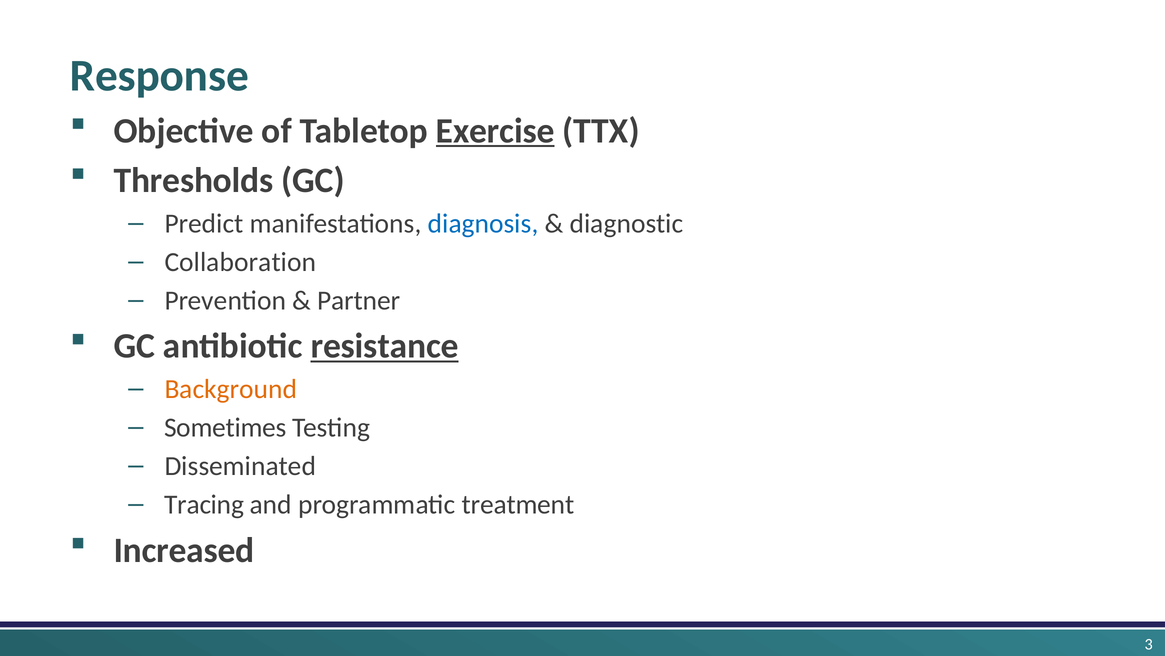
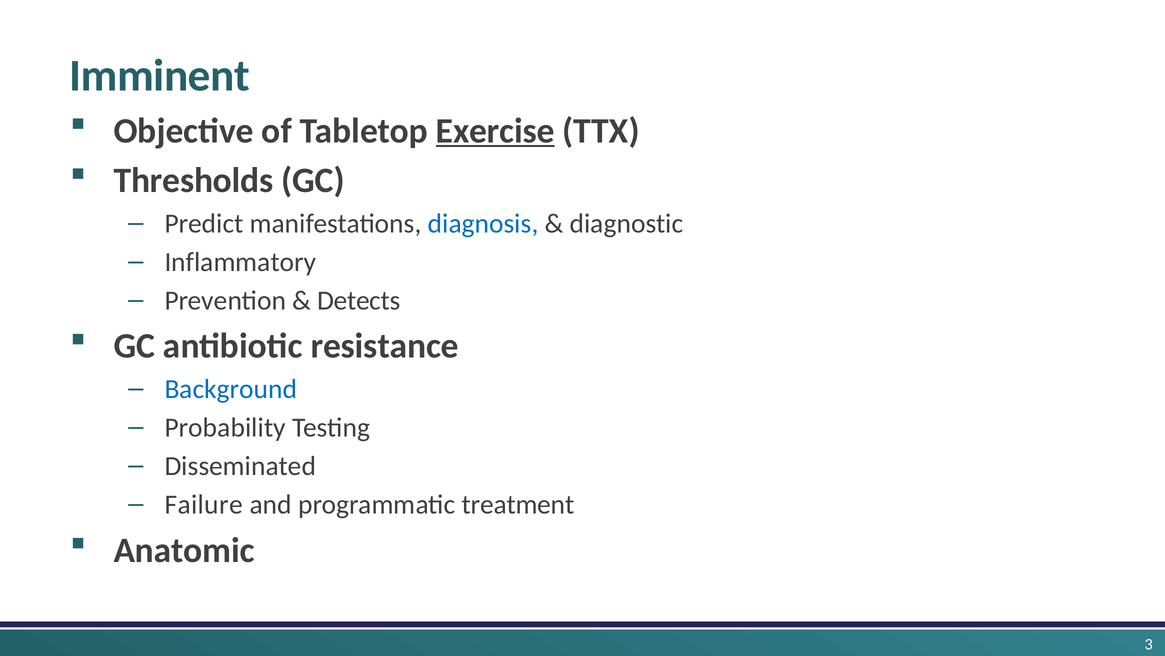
Response: Response -> Imminent (159, 76)
Collaboration: Collaboration -> Inflammatory (240, 262)
Partner: Partner -> Detects (359, 300)
resistance underline: present -> none (385, 346)
Background colour: orange -> blue (231, 389)
Sometimes: Sometimes -> Probability (225, 427)
Tracing: Tracing -> Failure (204, 504)
Increased: Increased -> Anatomic (184, 550)
